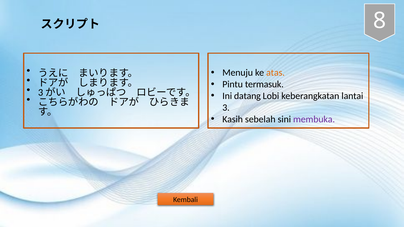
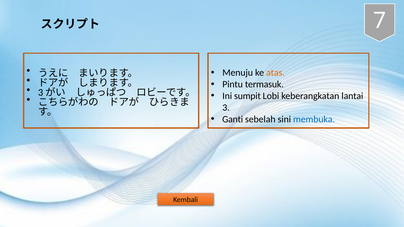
8: 8 -> 7 (380, 21)
datang: datang -> sumpit (247, 96)
Kasih: Kasih -> Ganti (233, 119)
membuka colour: purple -> blue (314, 119)
